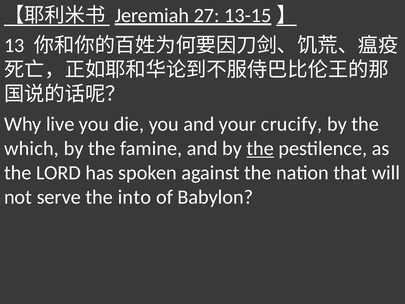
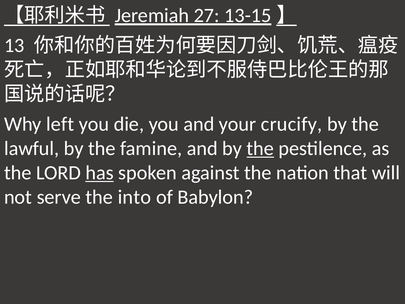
live: live -> left (60, 124)
which: which -> lawful (32, 148)
has underline: none -> present (100, 173)
